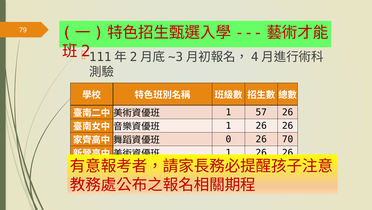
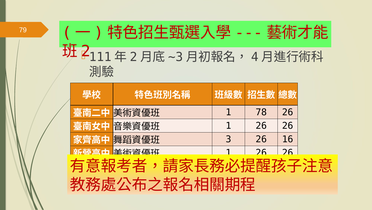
57: 57 -> 78 (261, 112)
0: 0 -> 3 (228, 139)
70: 70 -> 16 (288, 139)
